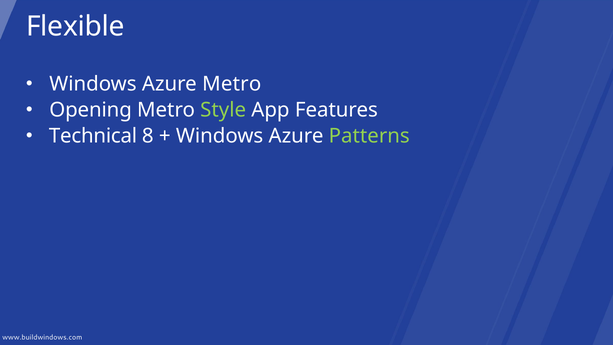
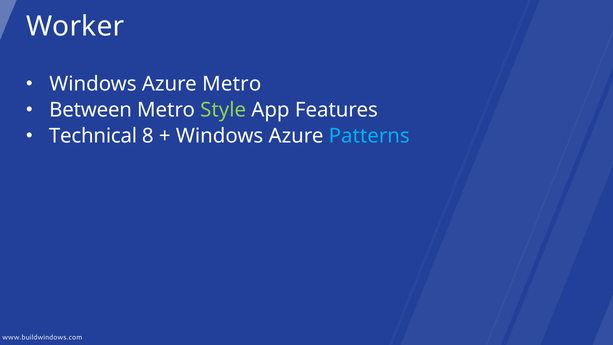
Flexible: Flexible -> Worker (75, 27)
Opening: Opening -> Between (91, 110)
Patterns colour: light green -> light blue (369, 136)
